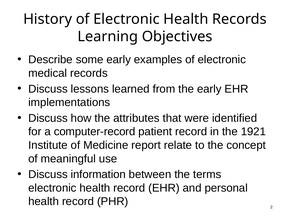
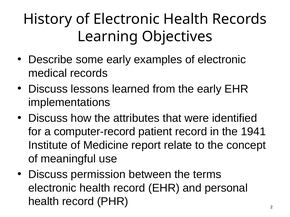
1921: 1921 -> 1941 (253, 132)
information: information -> permission (98, 175)
